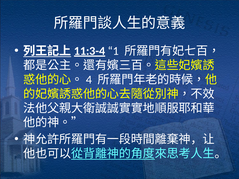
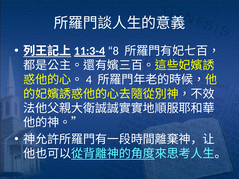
1: 1 -> 8 (113, 51)
